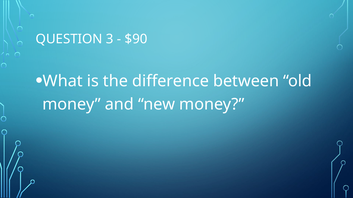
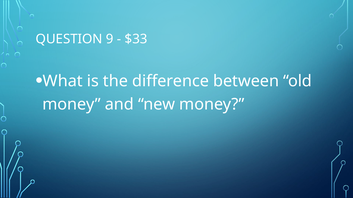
3: 3 -> 9 (110, 39)
$90: $90 -> $33 (136, 39)
